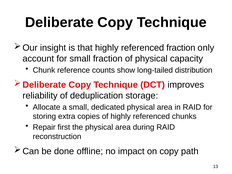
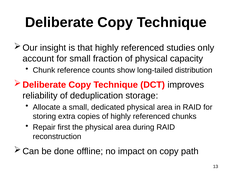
referenced fraction: fraction -> studies (181, 48)
